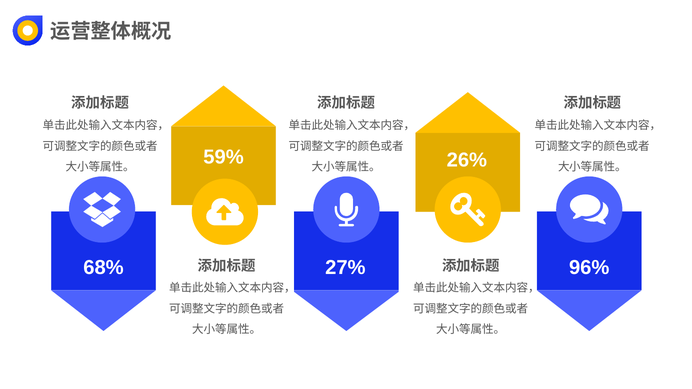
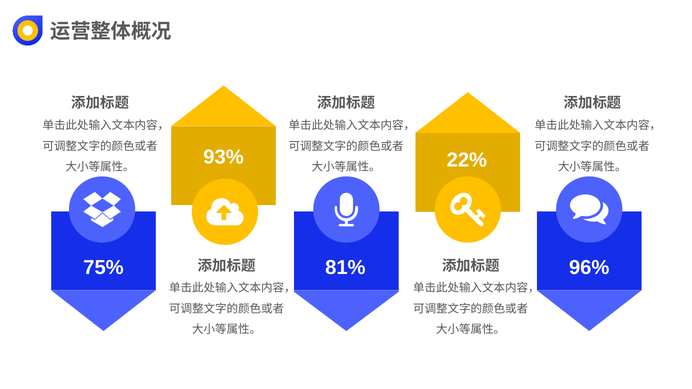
59%: 59% -> 93% (224, 157)
26%: 26% -> 22% (467, 160)
68%: 68% -> 75% (104, 268)
27%: 27% -> 81% (345, 268)
